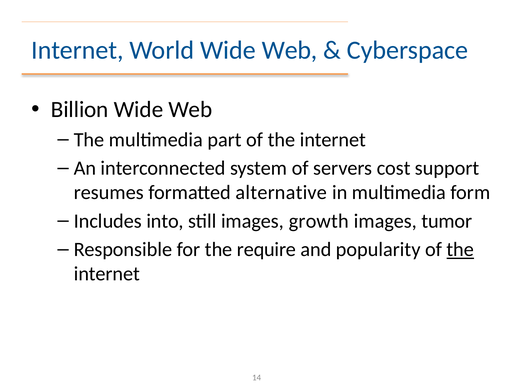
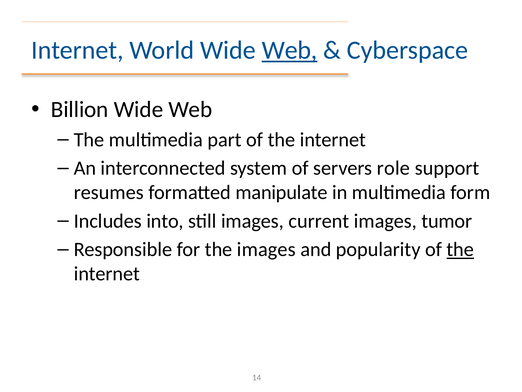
Web underline: none -> present (290, 50)
cost: cost -> role (393, 168)
alternative: alternative -> manipulate (282, 192)
growth: growth -> current (319, 221)
the require: require -> images (266, 249)
